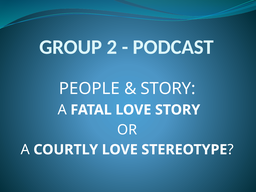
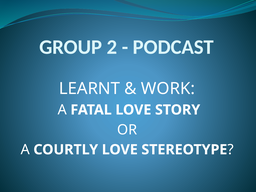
PEOPLE: PEOPLE -> LEARNT (89, 89)
STORY: STORY -> WORK (168, 89)
